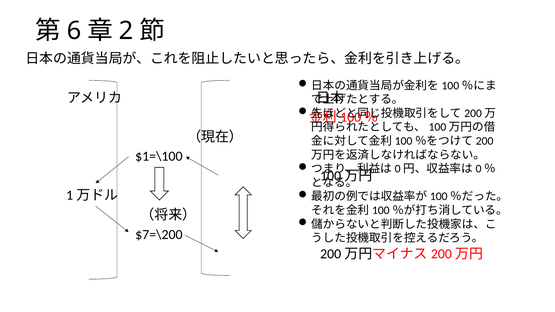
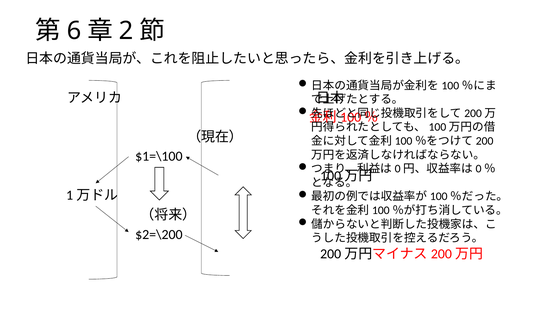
$7=\200: $7=\200 -> $2=\200 (159, 235)
